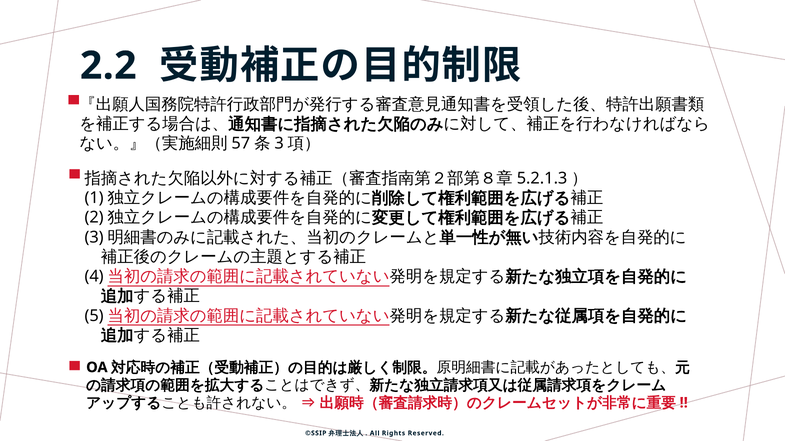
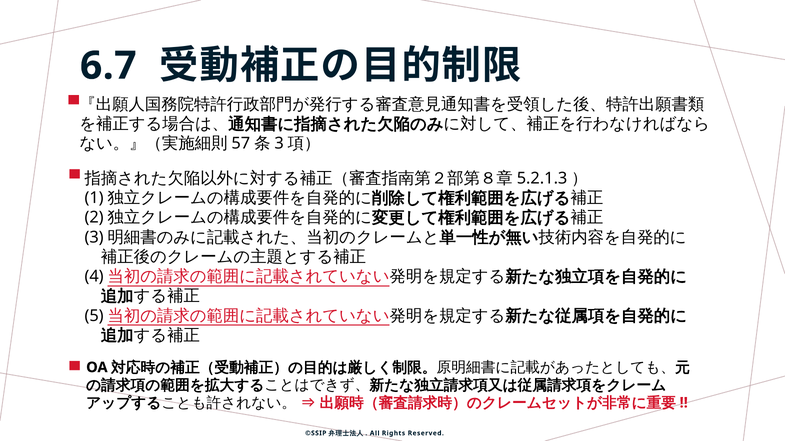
2.2: 2.2 -> 6.7 (108, 66)
